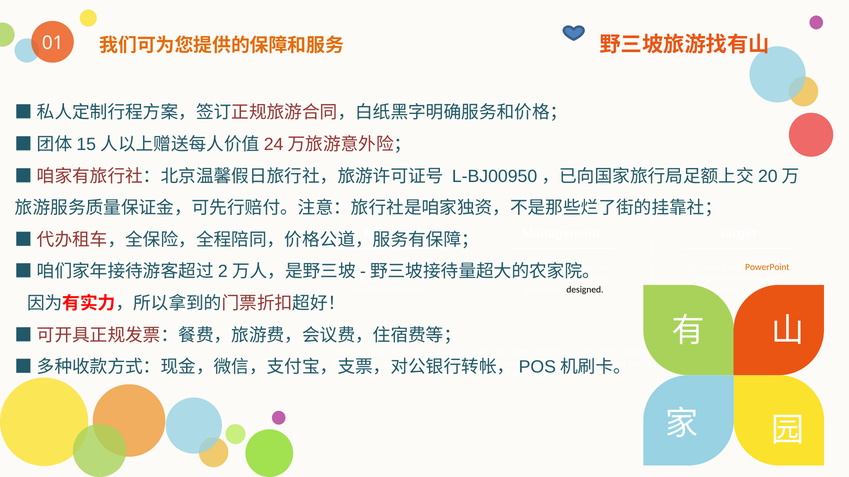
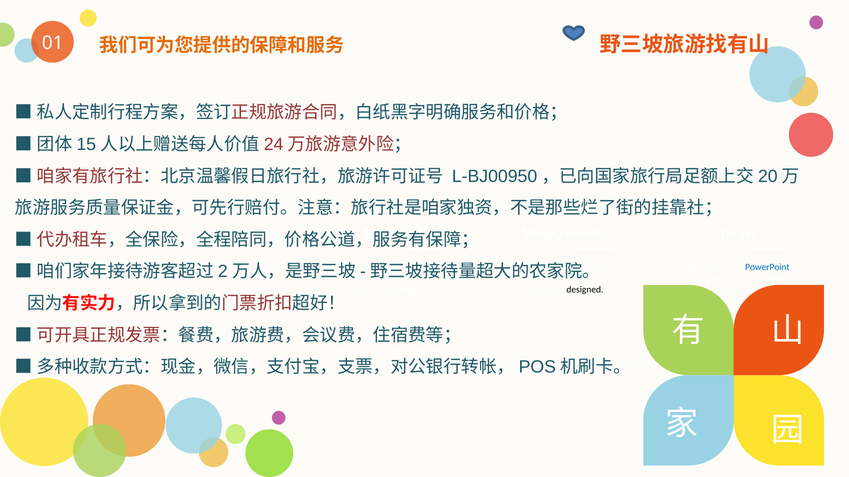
PowerPoint colour: orange -> blue (767, 267)
